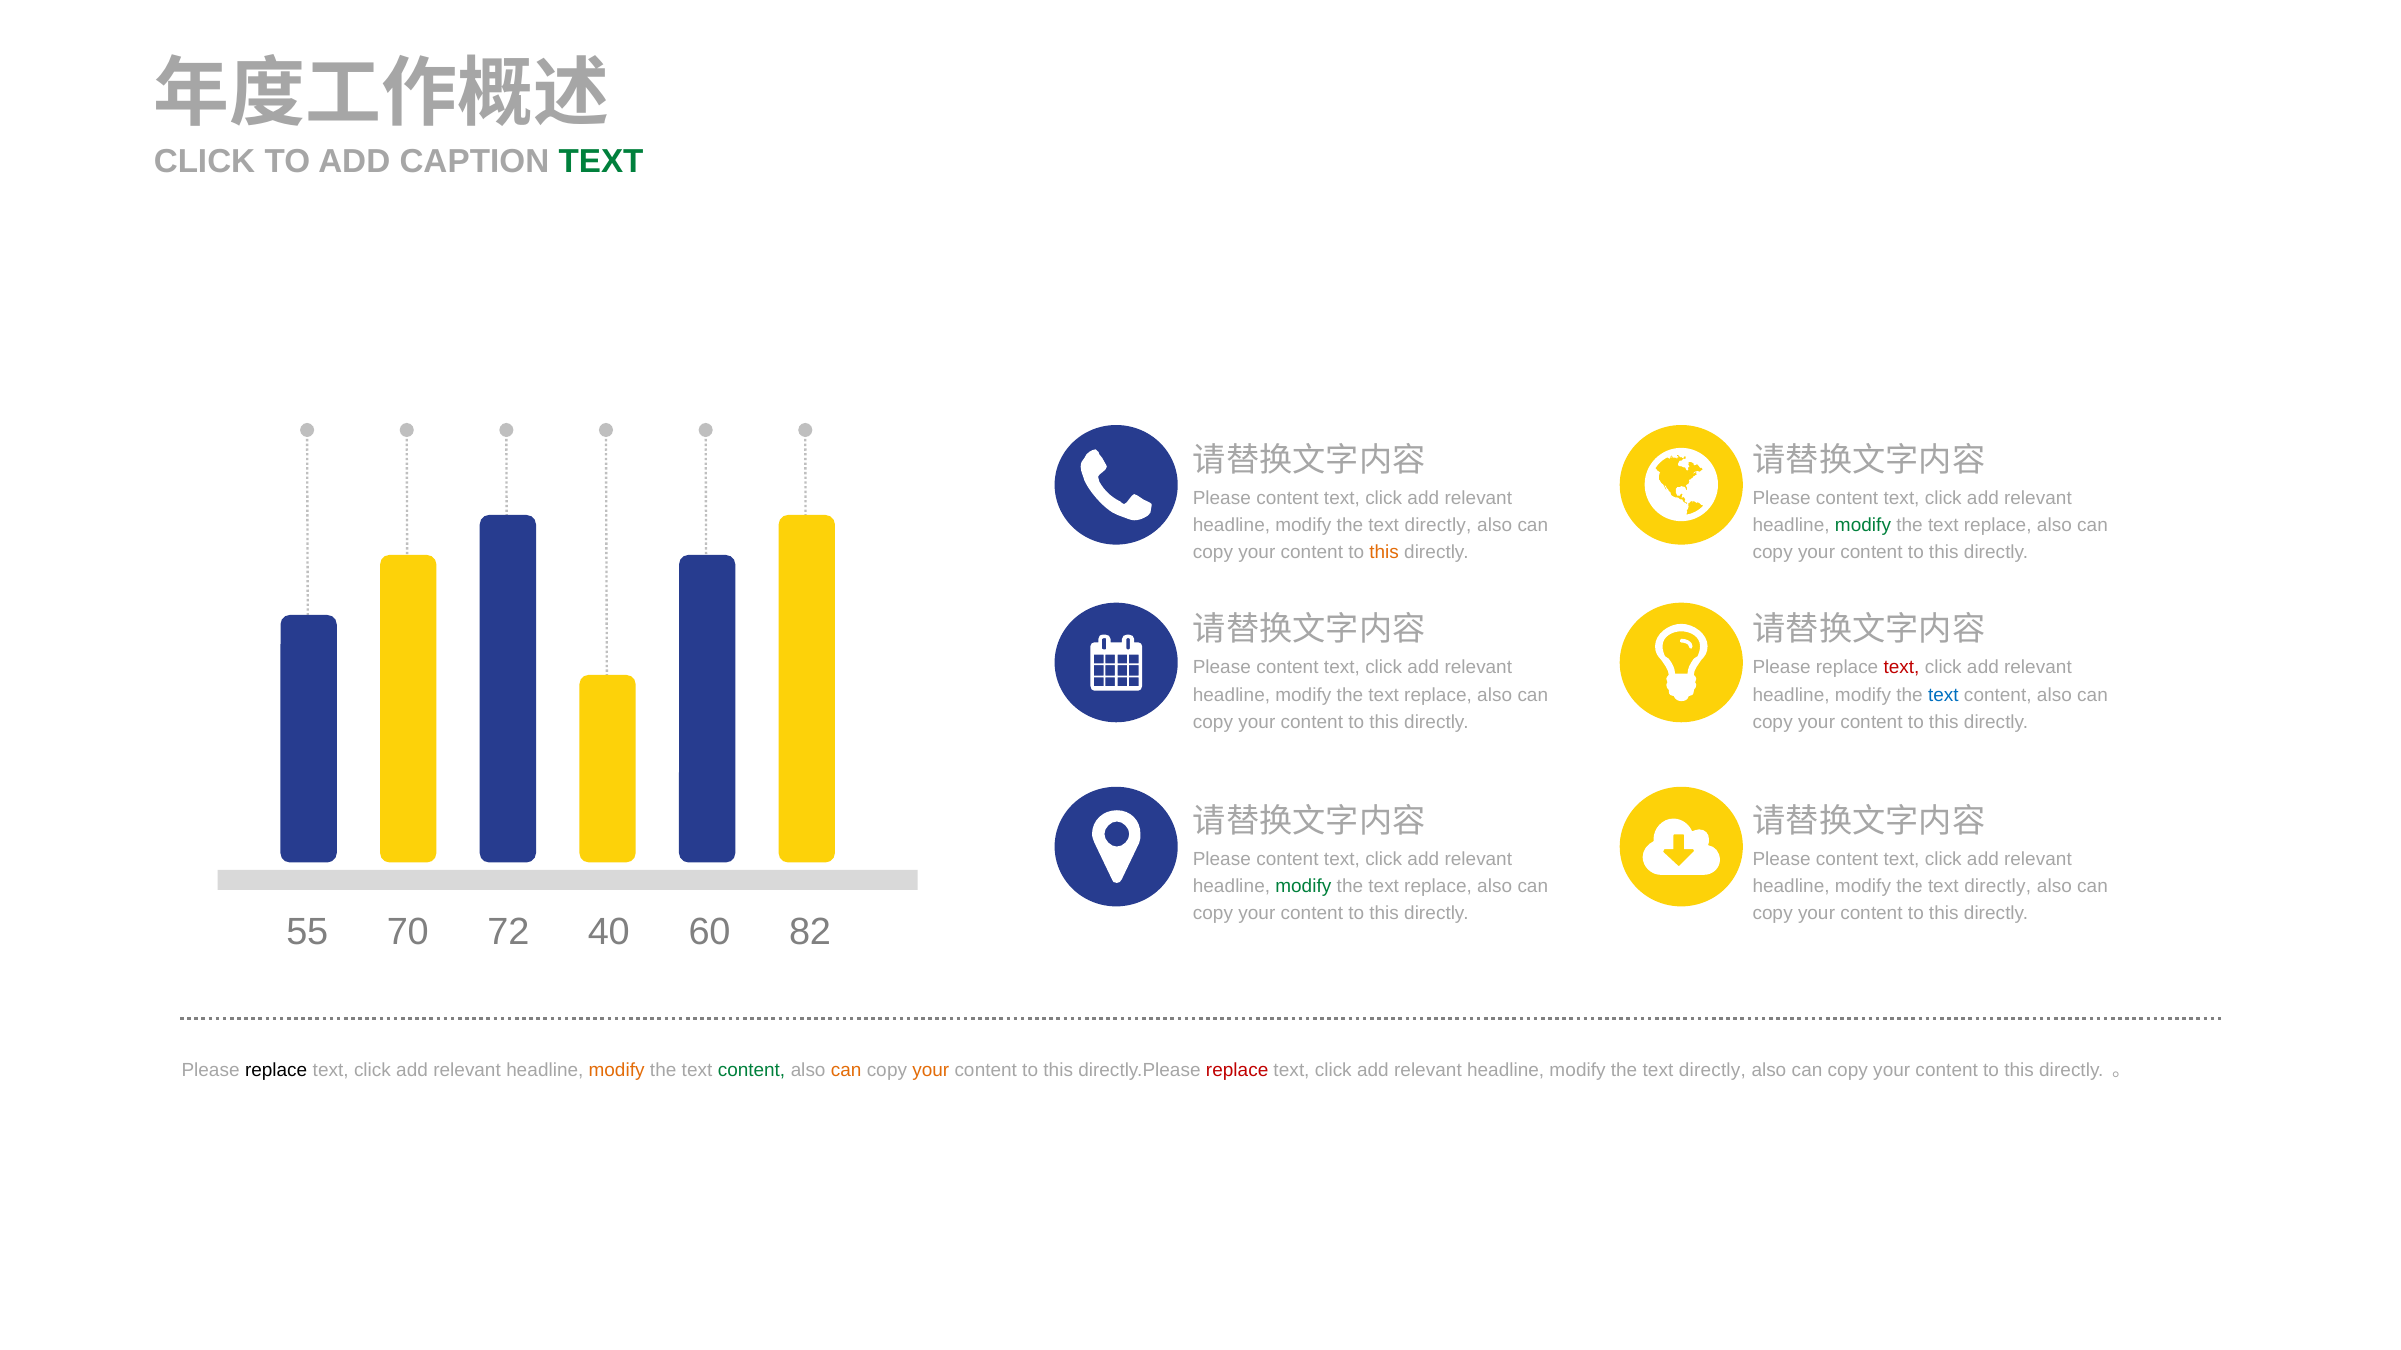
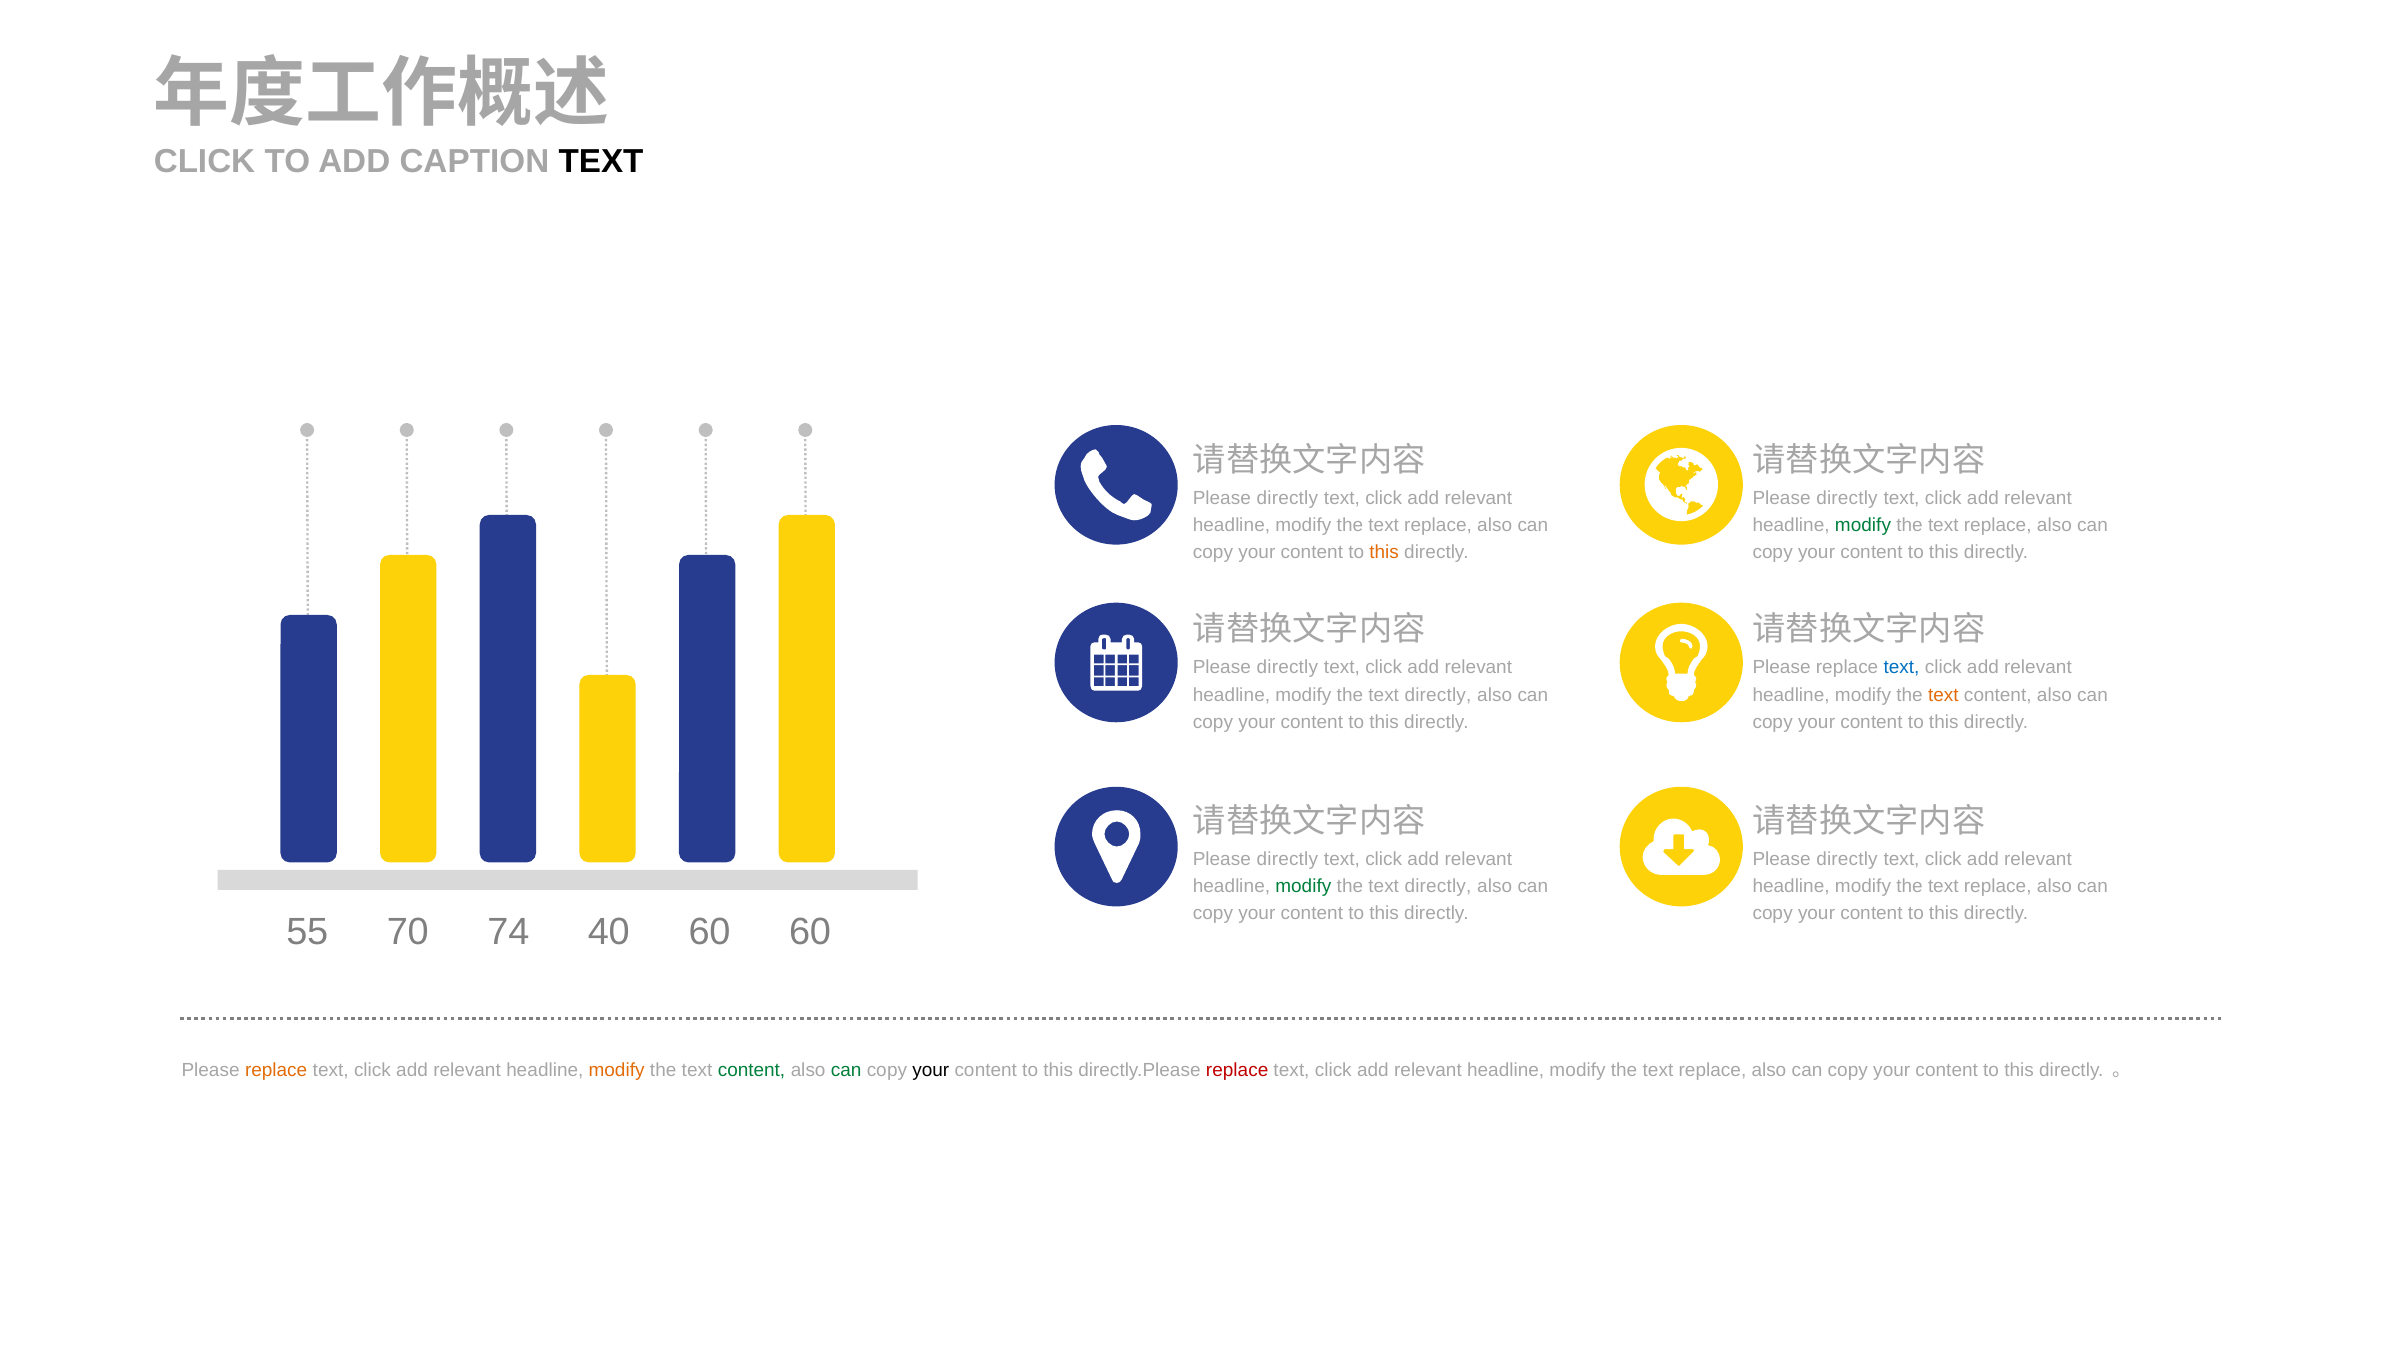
TEXT colour: green -> black (601, 161)
content: content -> directly (1287, 498)
content: content -> directly (1847, 498)
directly: directly -> replace (1438, 526)
content: content -> directly (1287, 668)
text colour: red -> blue (1902, 668)
replace: replace -> directly (1438, 695)
text colour: blue -> orange (1943, 695)
content: content -> directly (1287, 859)
content: content -> directly (1847, 859)
replace: replace -> directly (1438, 887)
directly: directly -> replace (1998, 887)
72: 72 -> 74 (508, 933)
60 82: 82 -> 60 (810, 933)
replace colour: black -> orange (276, 1071)
can colour: orange -> green (846, 1071)
your colour: orange -> black (931, 1071)
directly: directly -> replace (1712, 1071)
